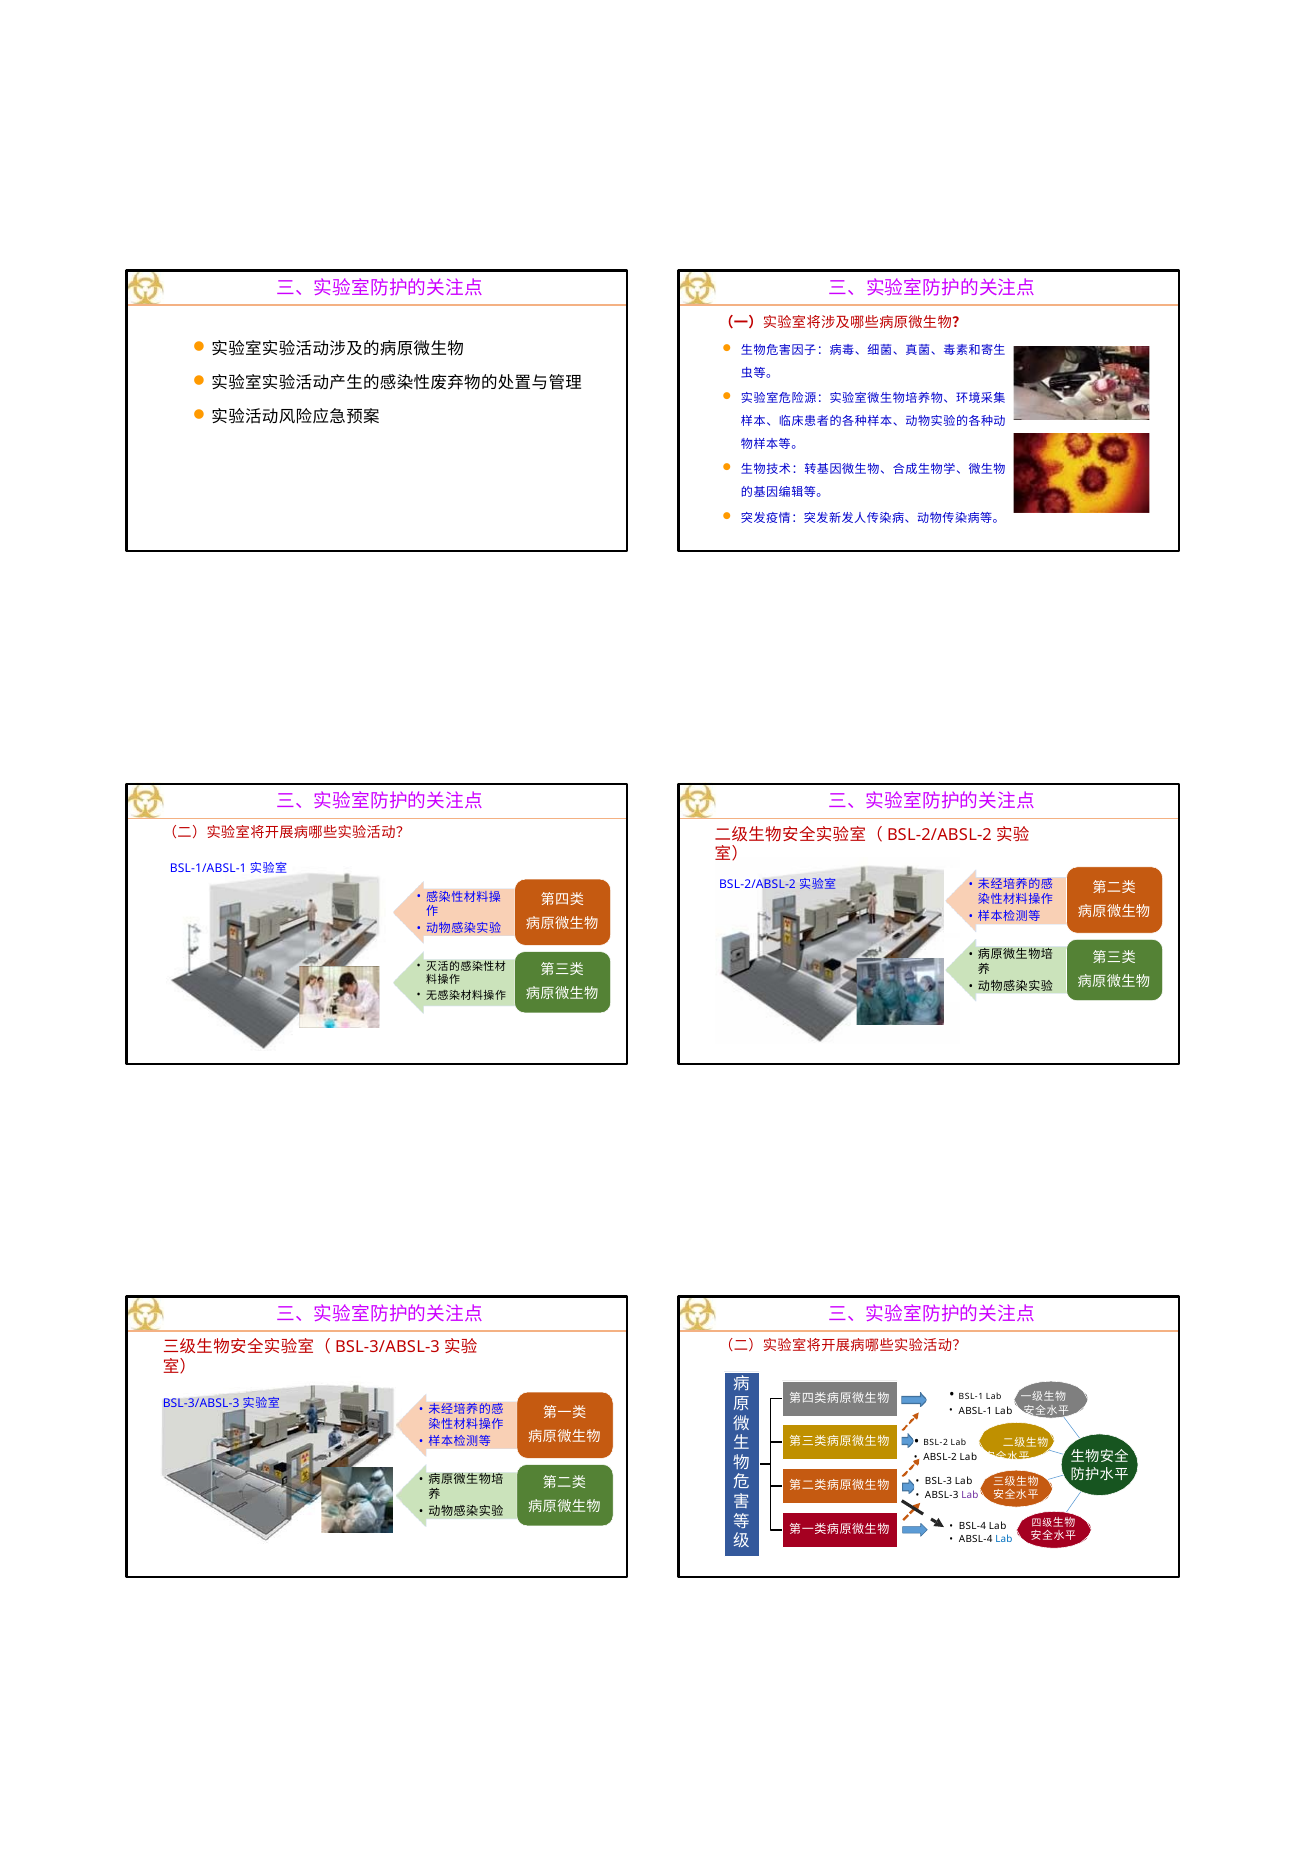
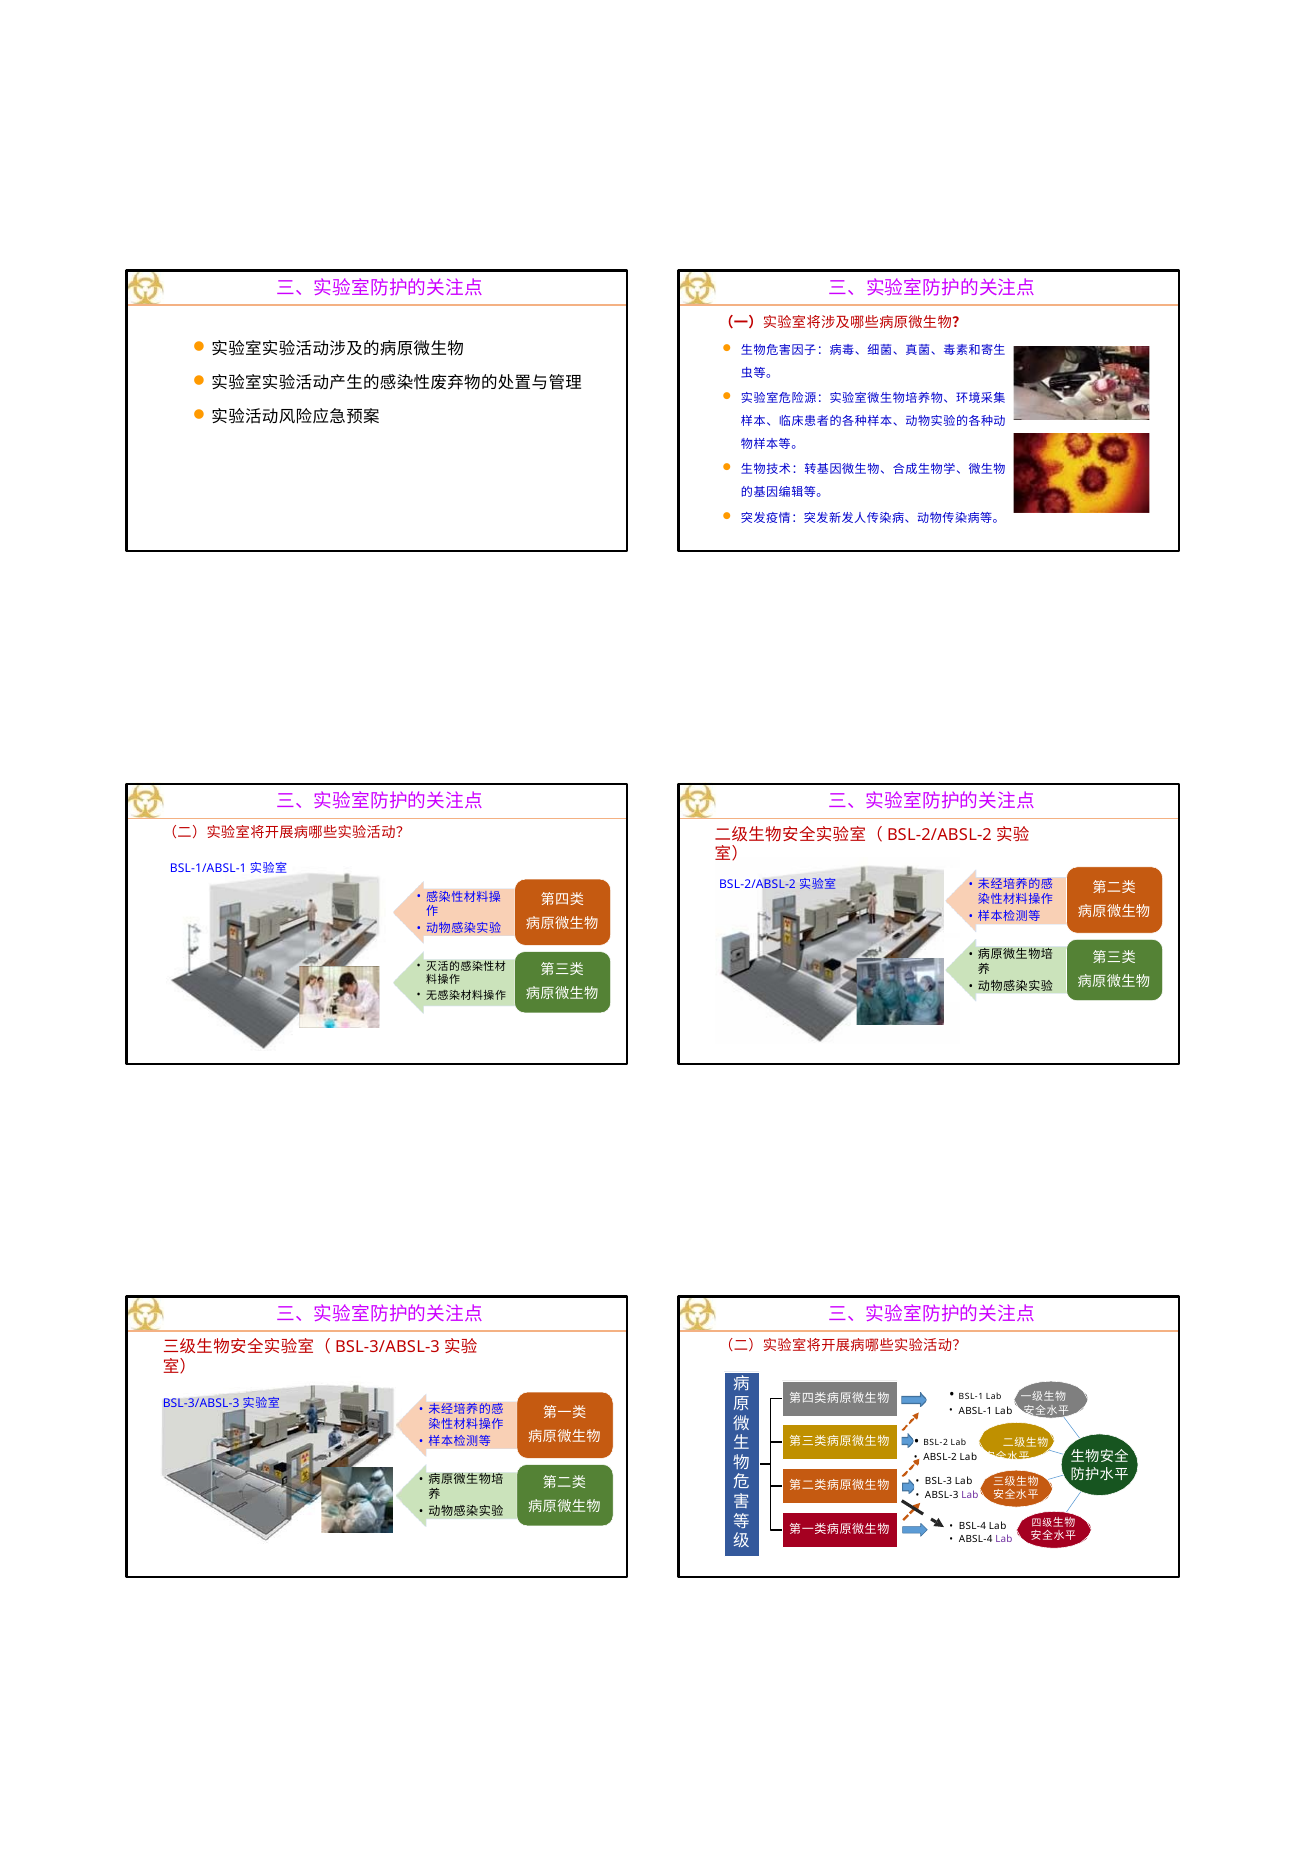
Lab colour: blue -> purple (1004, 1539)
